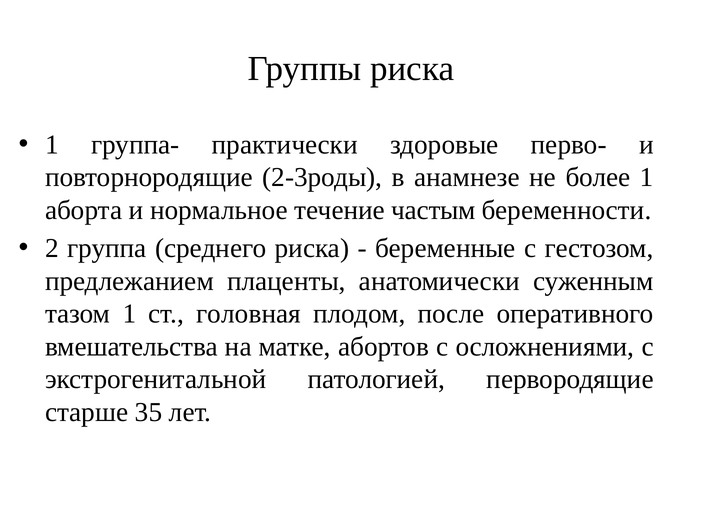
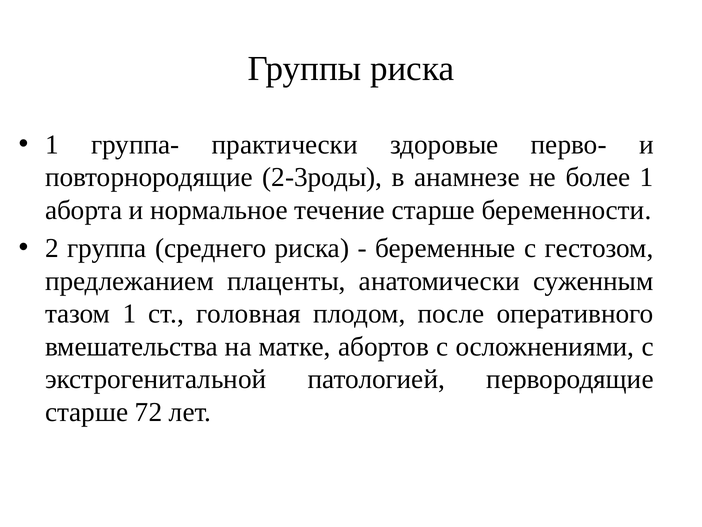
течение частым: частым -> старше (433, 210)
35: 35 -> 72 (149, 412)
